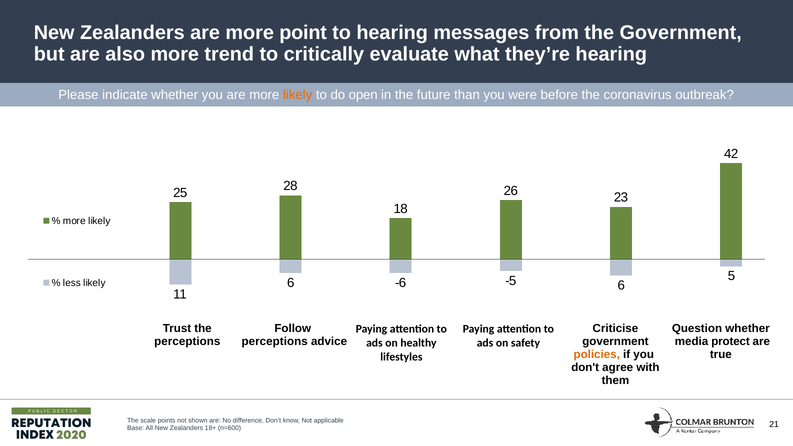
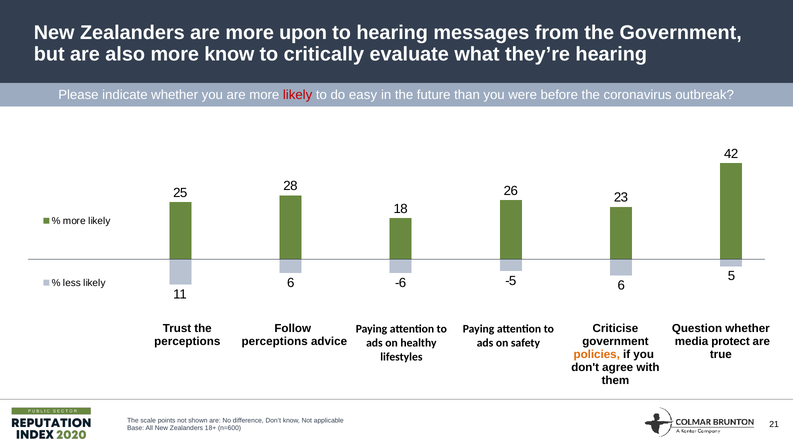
point: point -> upon (303, 33)
more trend: trend -> know (229, 54)
likely colour: orange -> red (298, 95)
open: open -> easy (363, 95)
